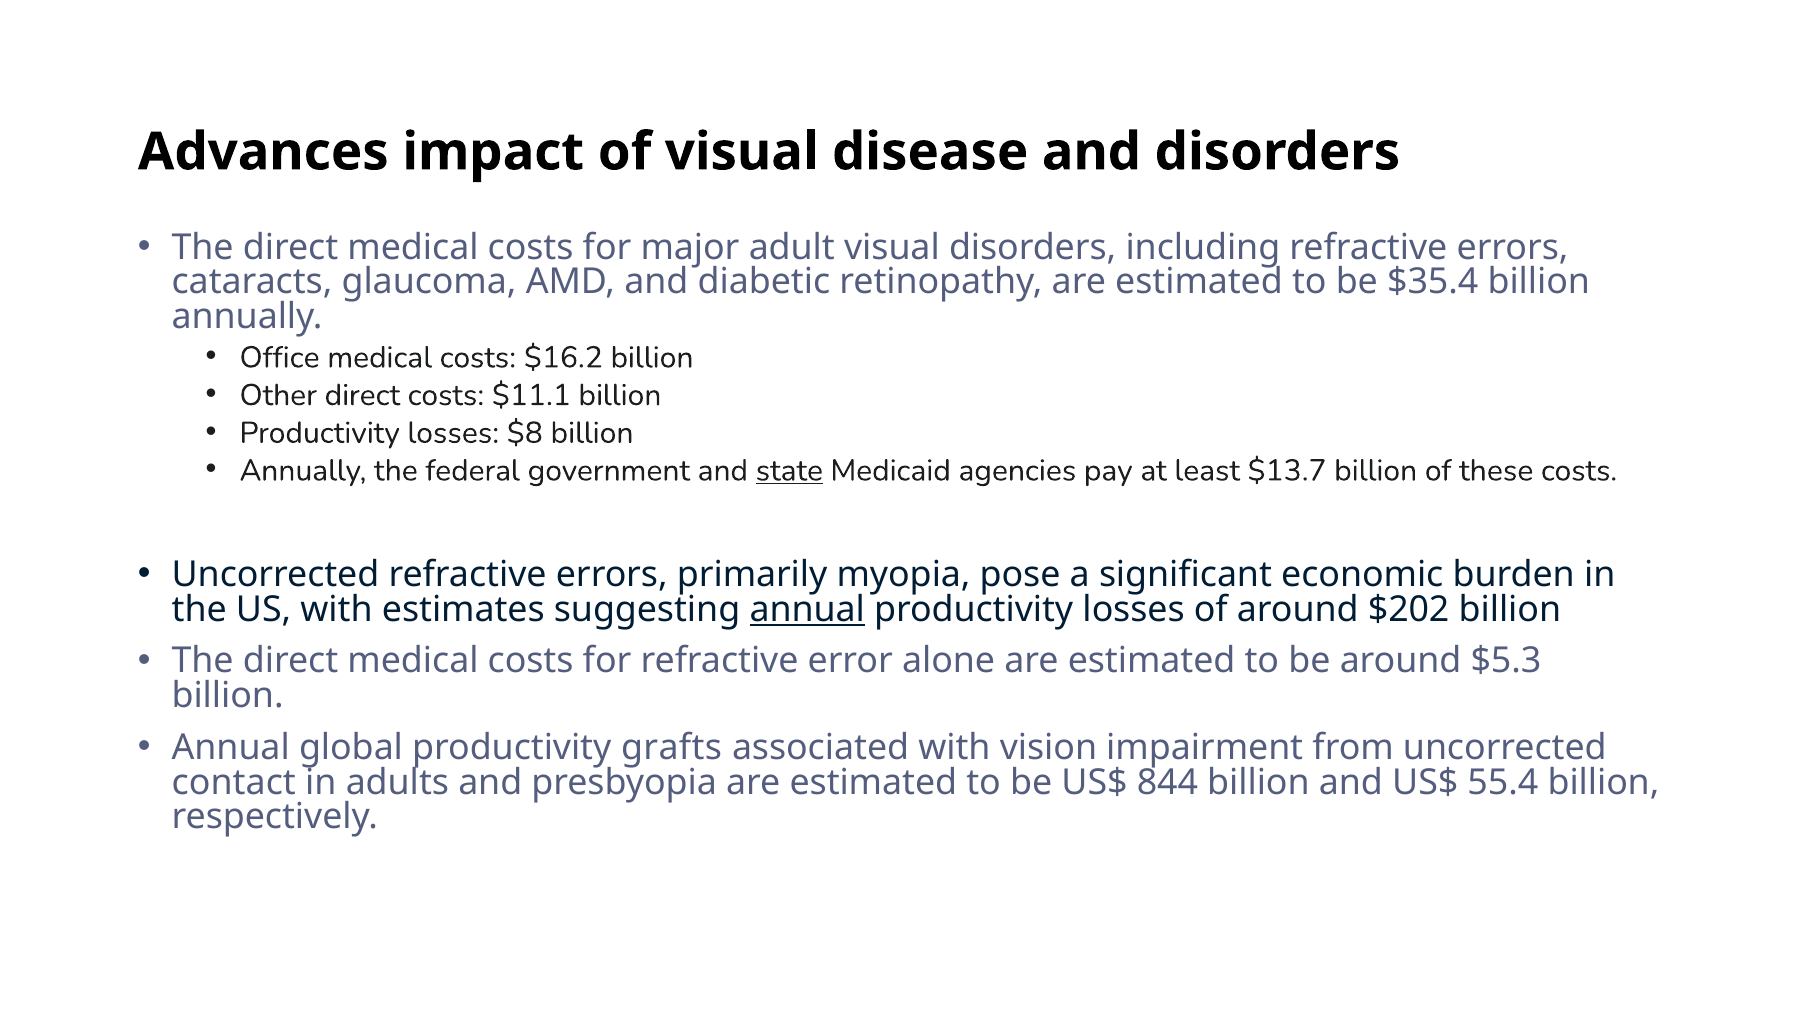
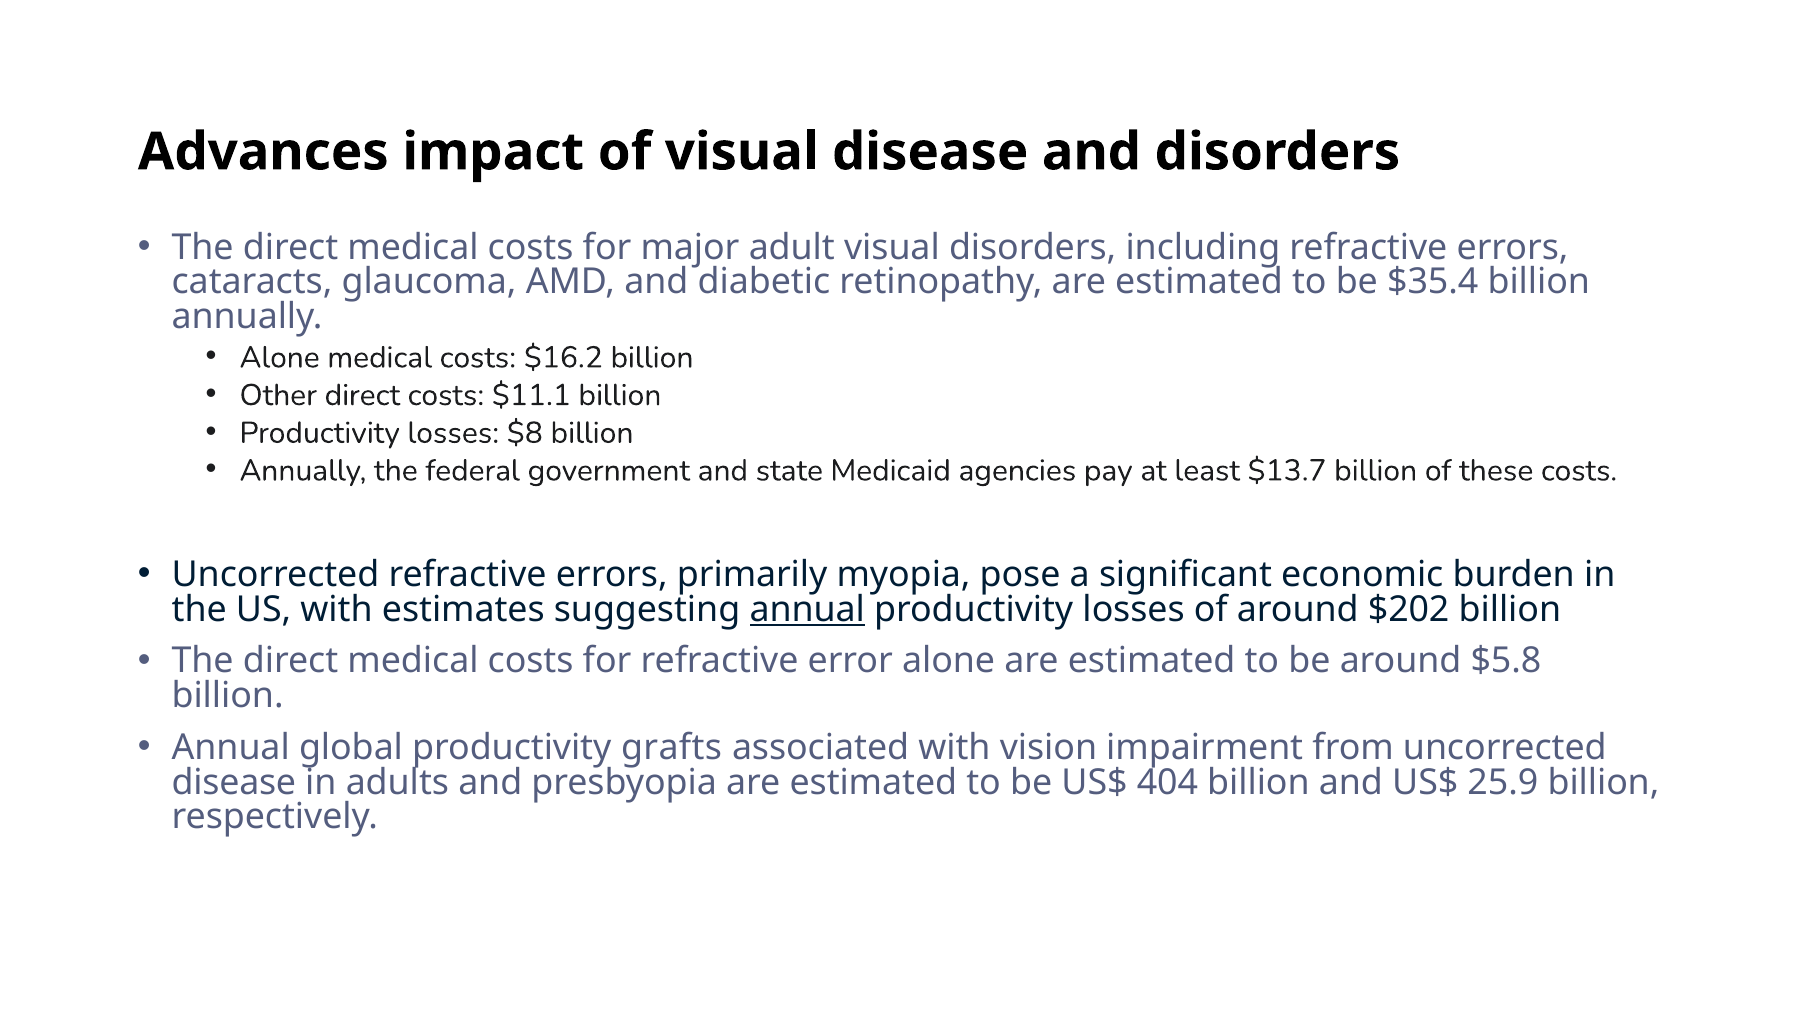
Office: Office -> Alone (280, 357)
state underline: present -> none (789, 471)
$5.3: $5.3 -> $5.8 (1506, 661)
contact: contact -> disease (234, 782)
844: 844 -> 404 (1167, 782)
55.4: 55.4 -> 25.9 (1503, 782)
